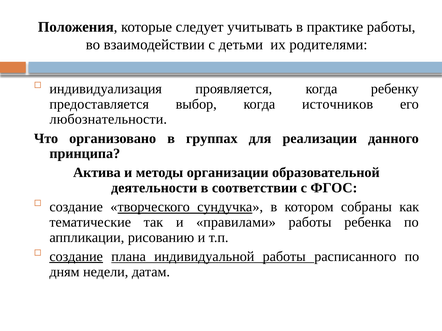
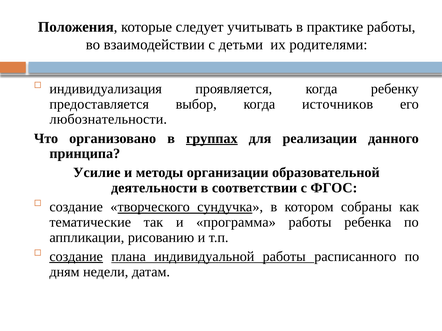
группах underline: none -> present (212, 139)
Актива: Актива -> Усилие (97, 173)
правилами: правилами -> программа (236, 223)
